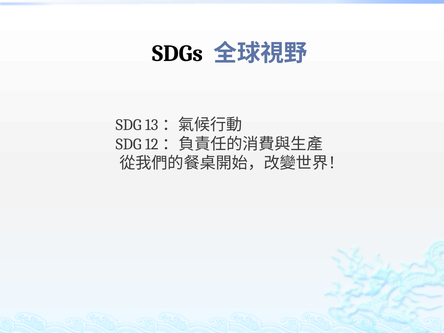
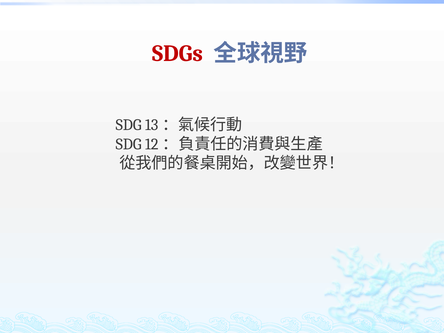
SDGs colour: black -> red (177, 53)
